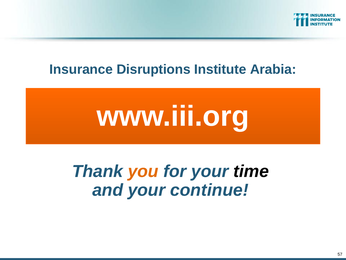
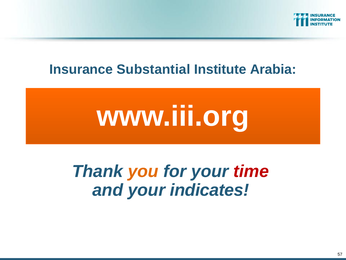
Disruptions: Disruptions -> Substantial (153, 69)
time colour: black -> red (251, 171)
continue: continue -> indicates (210, 190)
